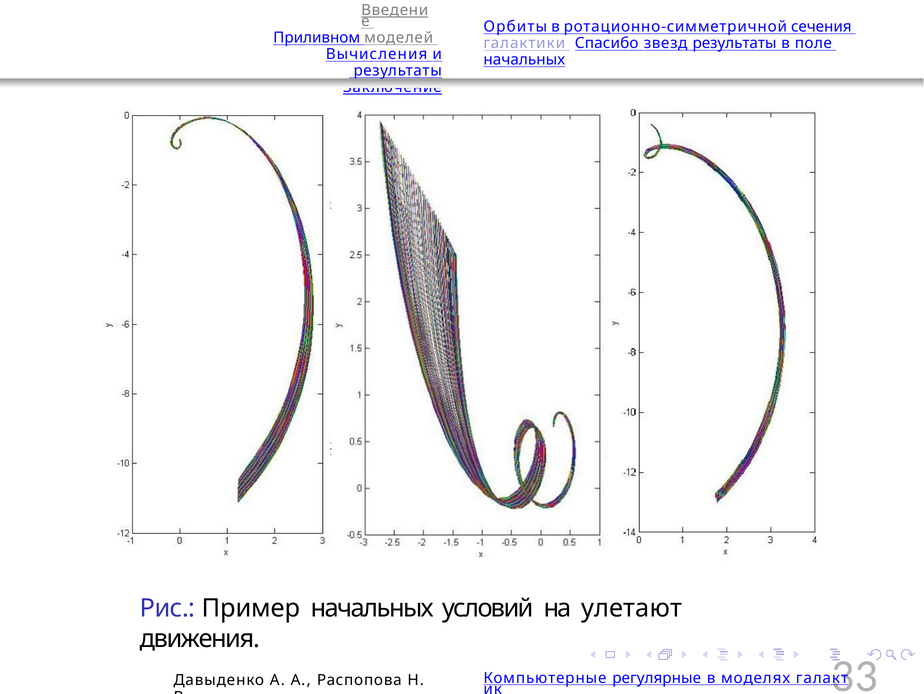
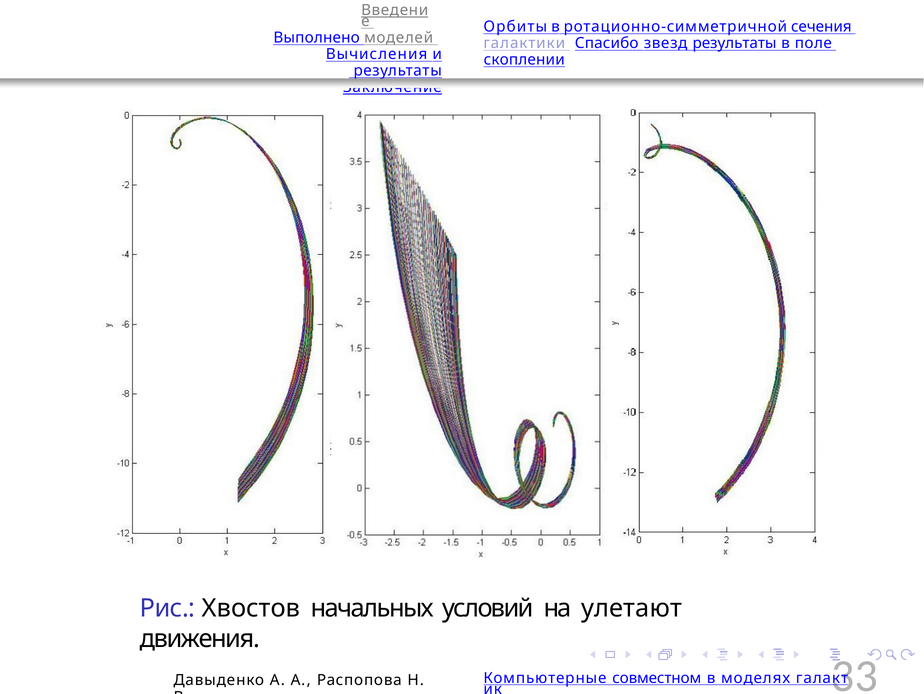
Приливном: Приливном -> Выполнено (317, 38)
начальных: начальных -> скоплении (524, 60)
Пример: Пример -> Хвостов (251, 608)
регулярные: регулярные -> совместном (657, 678)
